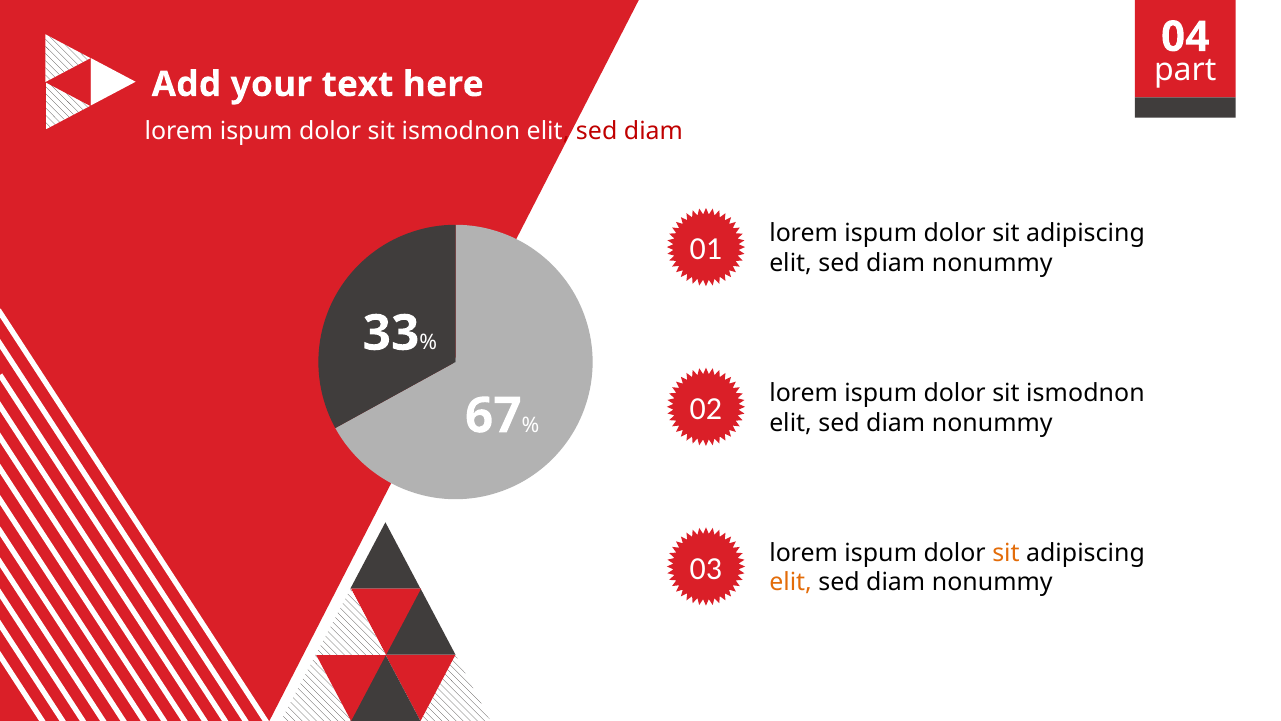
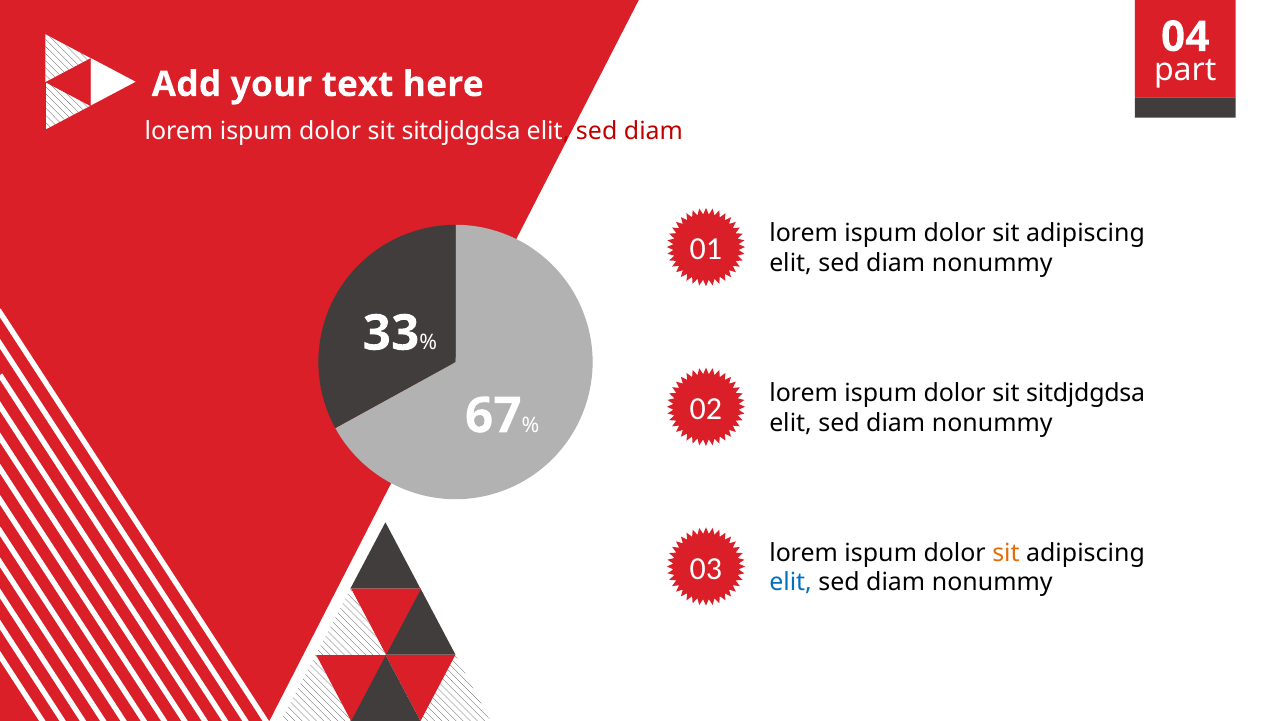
ismodnon: ismodnon -> sitdjdgdsa (461, 131)
ismodnon: ismodnon -> sitdjdgdsa (1086, 393)
elit colour: orange -> blue (791, 582)
